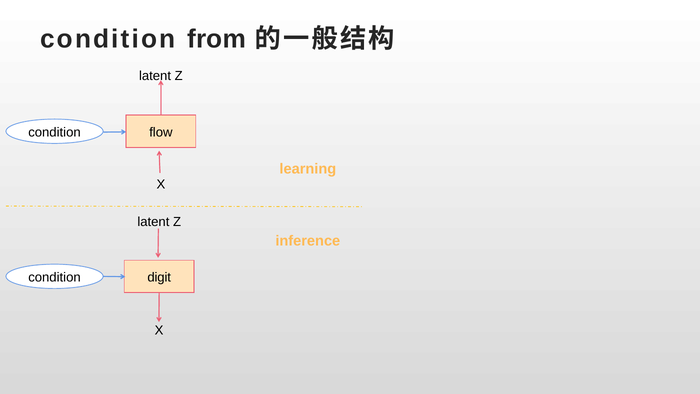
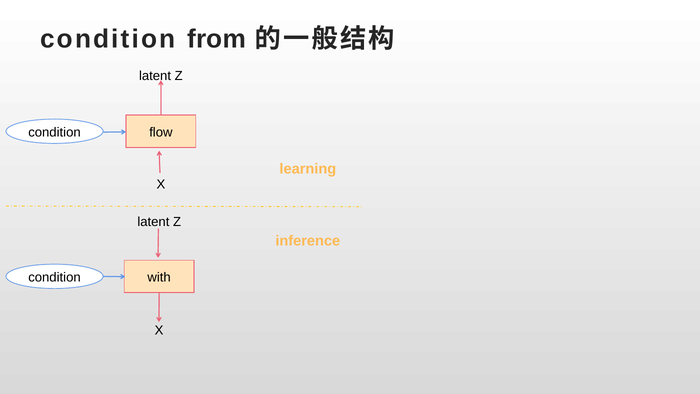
digit: digit -> with (159, 277)
